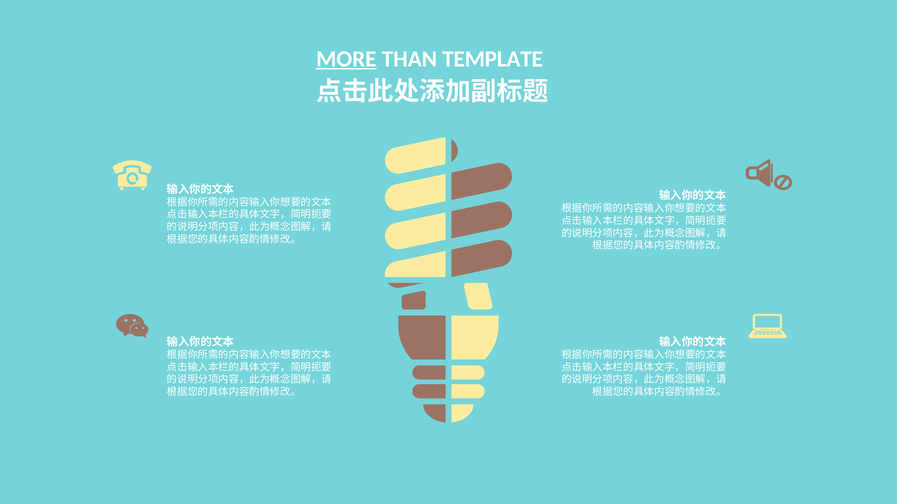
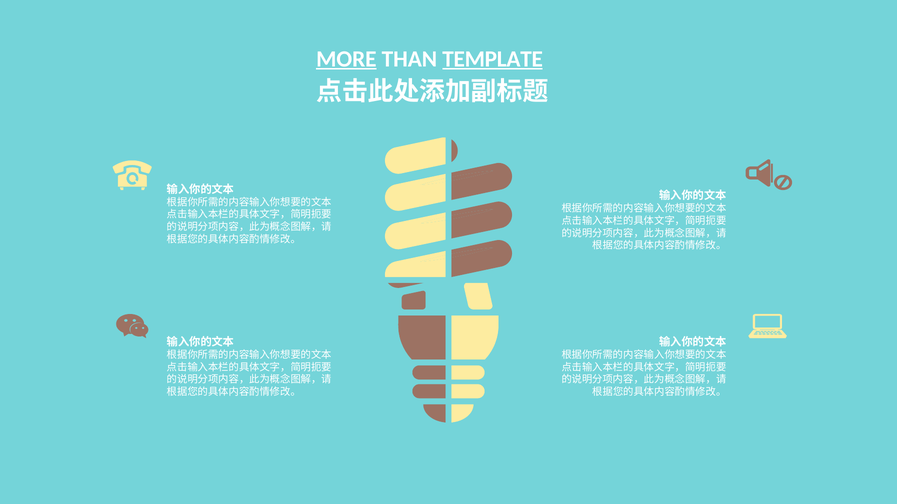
TEMPLATE underline: none -> present (493, 59)
